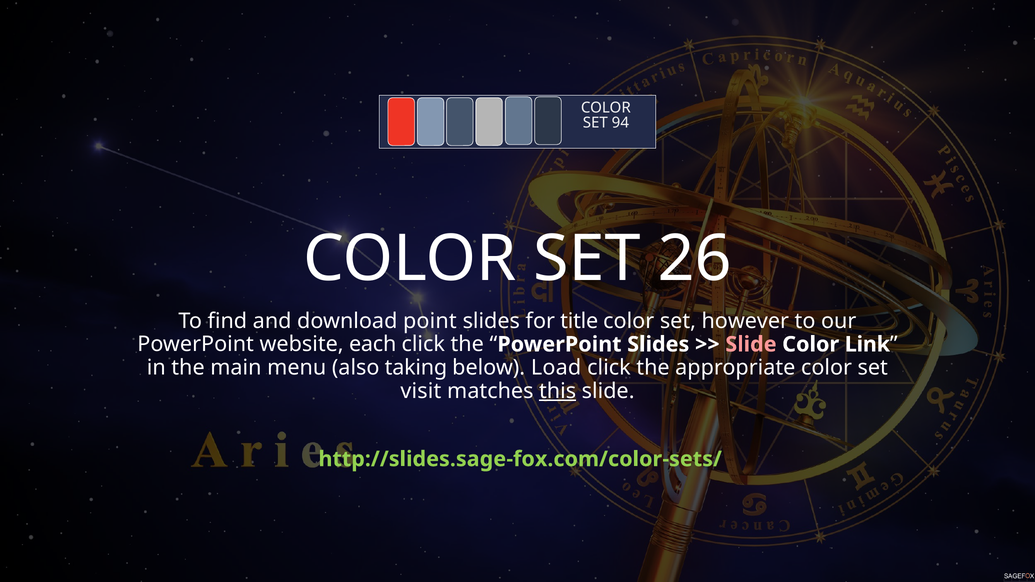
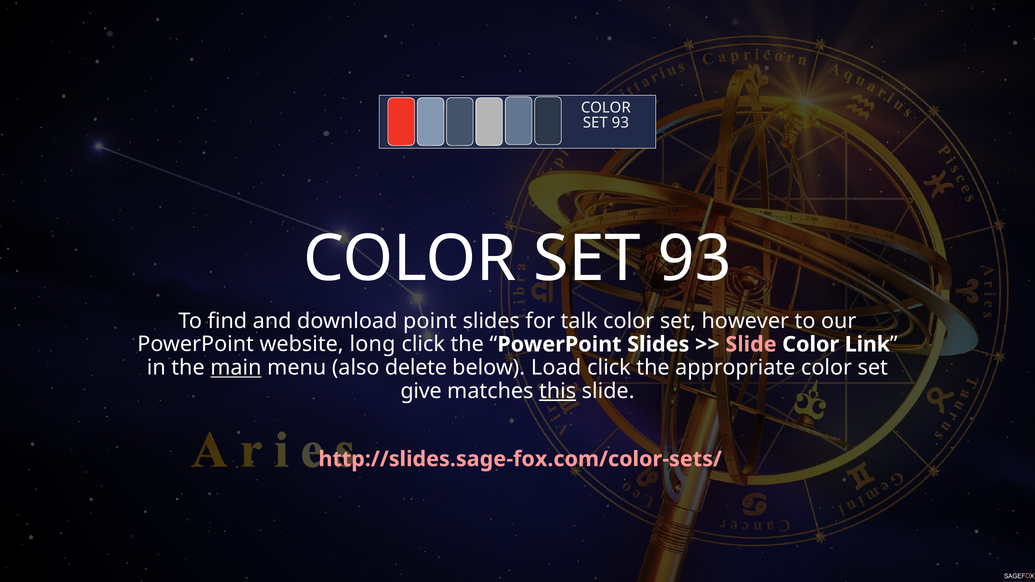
94: 94 -> 93 (620, 123)
26: 26 -> 93 (695, 259)
title: title -> talk (579, 321)
each: each -> long (372, 344)
main underline: none -> present (236, 368)
taking: taking -> delete (416, 368)
visit: visit -> give (421, 391)
http://slides.sage-fox.com/color-sets/ colour: light green -> pink (520, 459)
